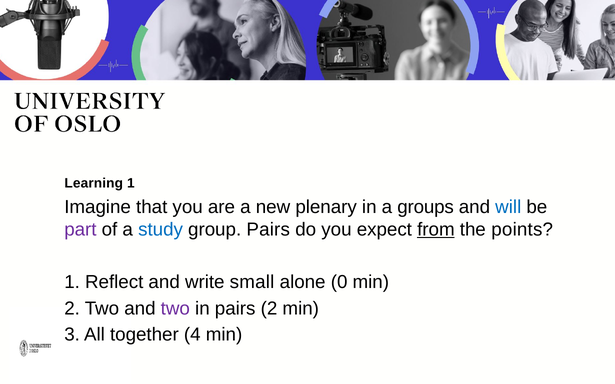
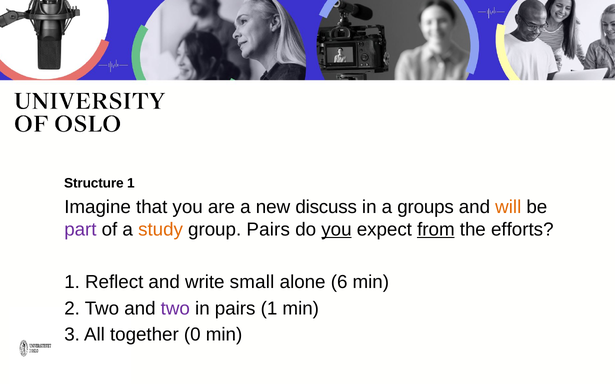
Learning: Learning -> Structure (94, 183)
plenary: plenary -> discuss (326, 207)
will colour: blue -> orange (508, 207)
study colour: blue -> orange (161, 230)
you underline: none -> present (336, 230)
points: points -> efforts (522, 230)
0: 0 -> 6 (339, 282)
pairs 2: 2 -> 1 (269, 309)
4: 4 -> 0 (192, 335)
